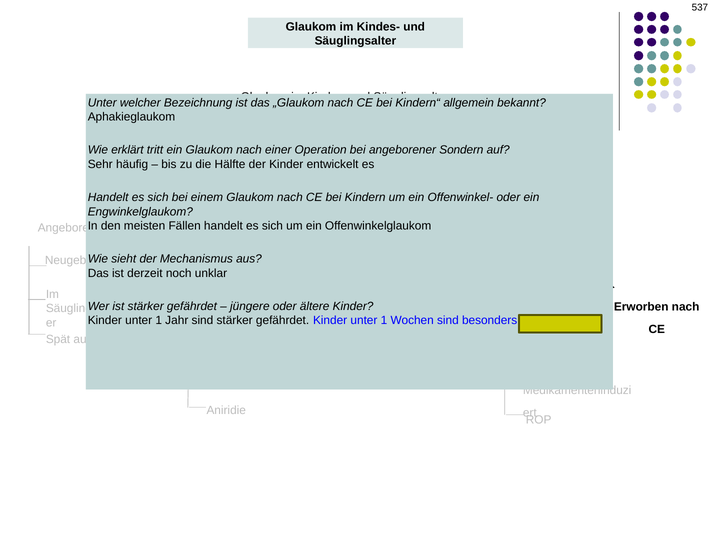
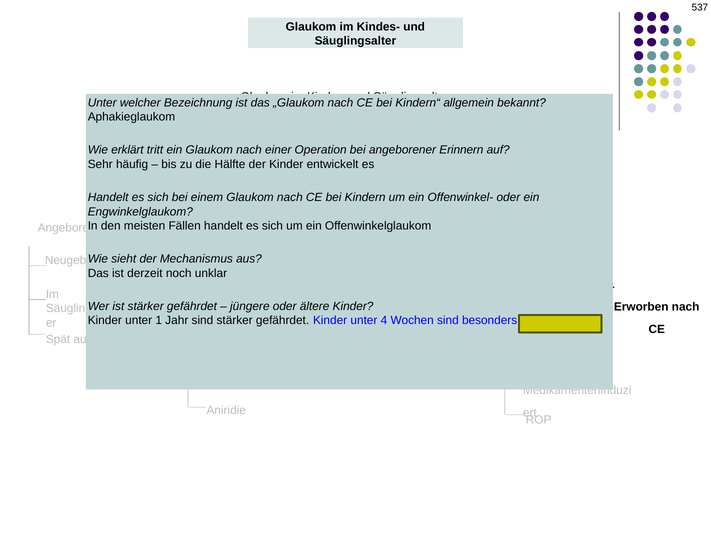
Sondern: Sondern -> Erinnern (461, 150)
gefährdet Kinder unter 1: 1 -> 4 (384, 321)
